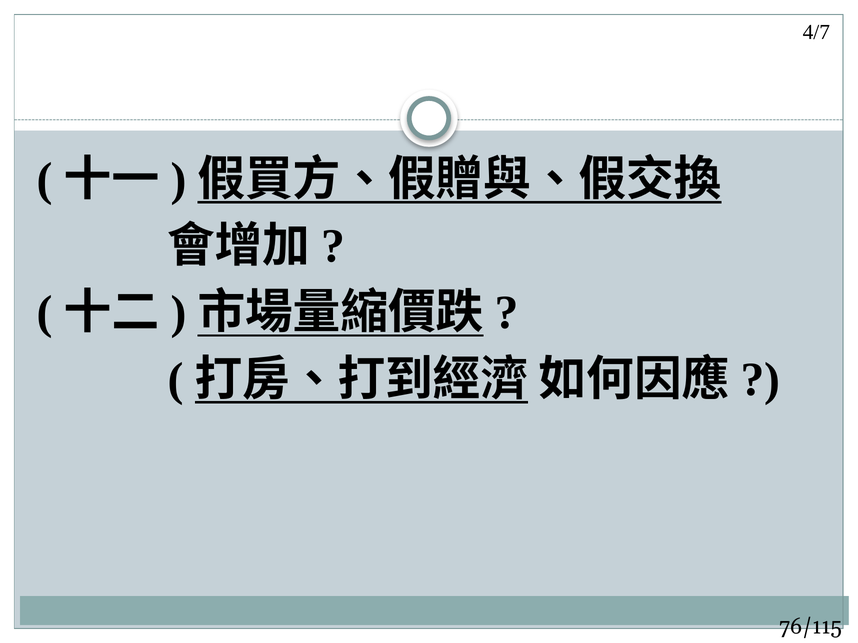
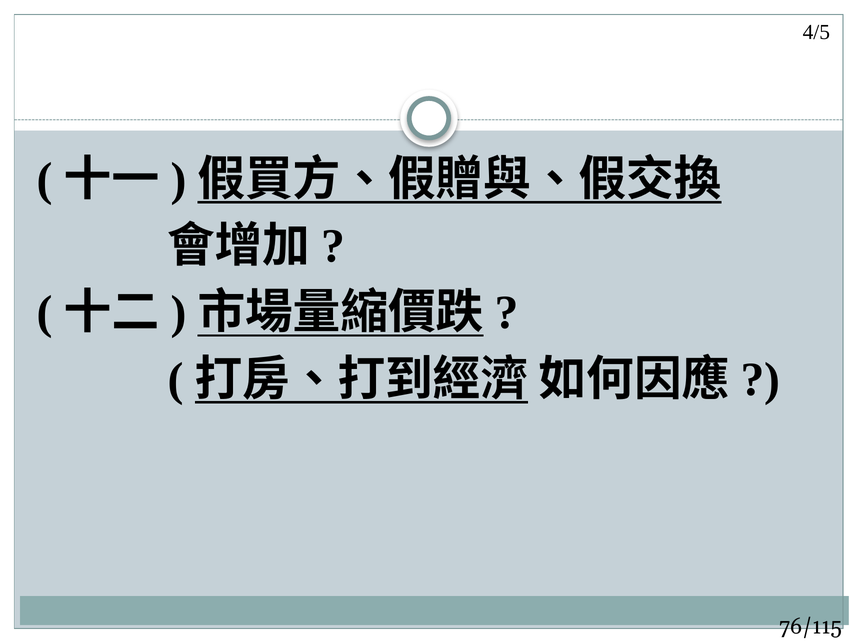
4/7: 4/7 -> 4/5 (816, 32)
